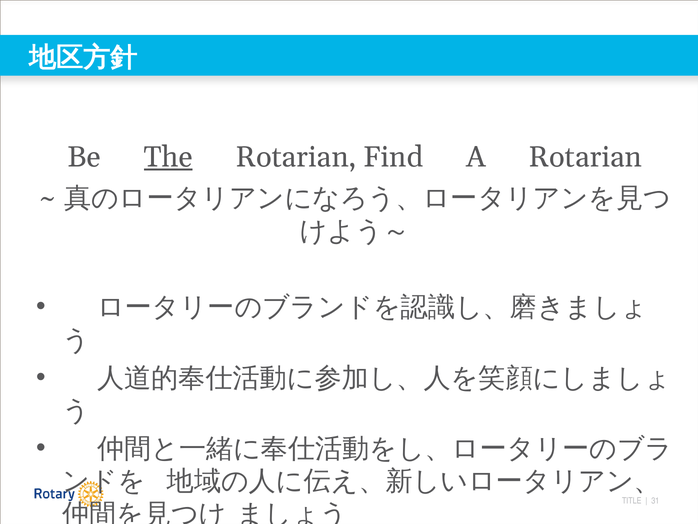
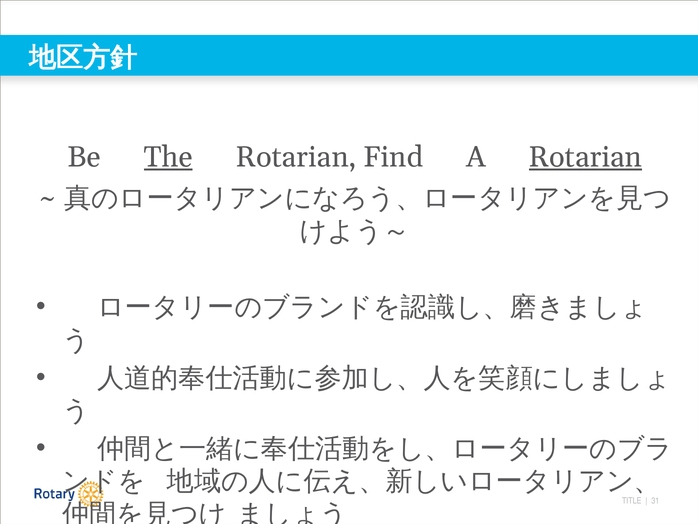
Rotarian underline: none -> present (585, 157)
